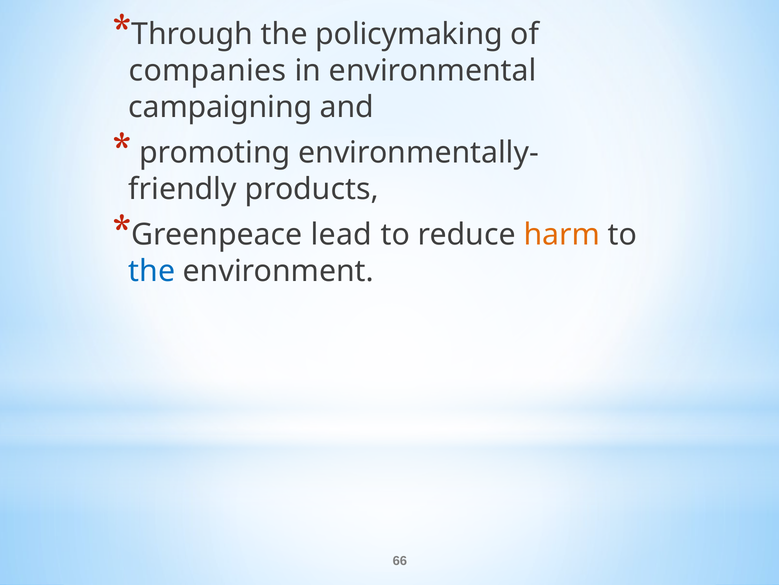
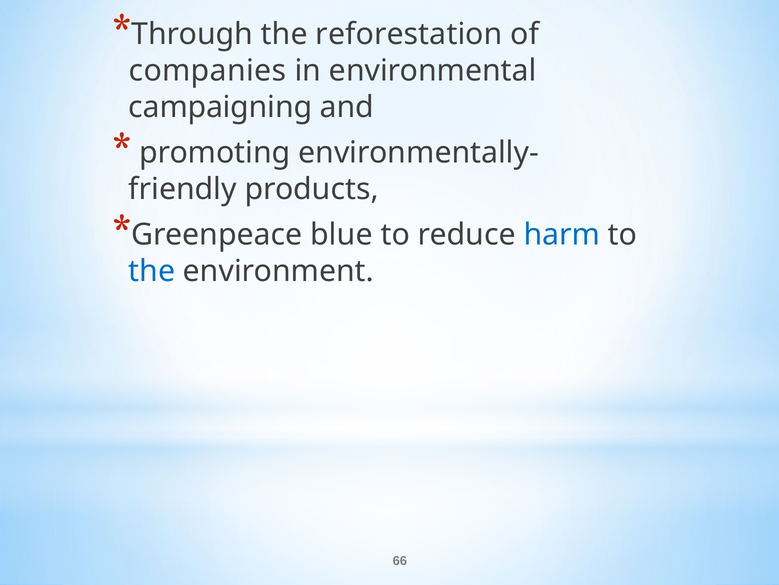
policymaking: policymaking -> reforestation (409, 34)
lead: lead -> blue (341, 235)
harm colour: orange -> blue (562, 235)
